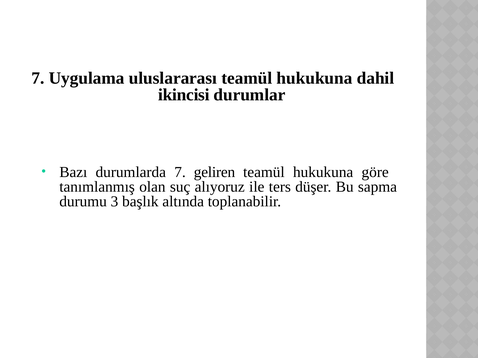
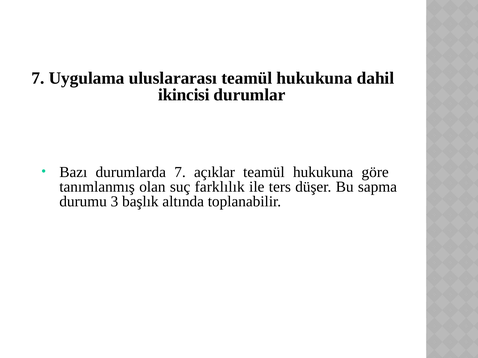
geliren: geliren -> açıklar (214, 172)
alıyoruz: alıyoruz -> farklılık (220, 187)
